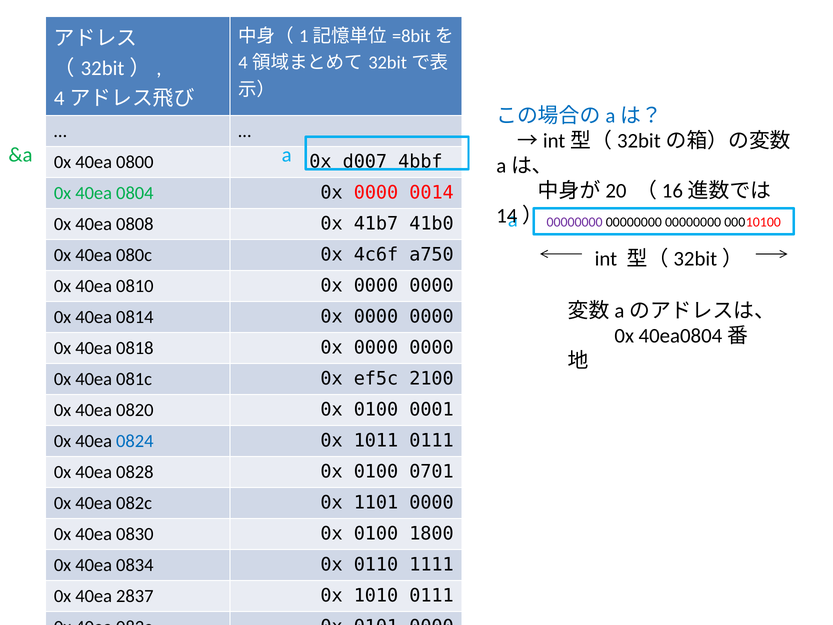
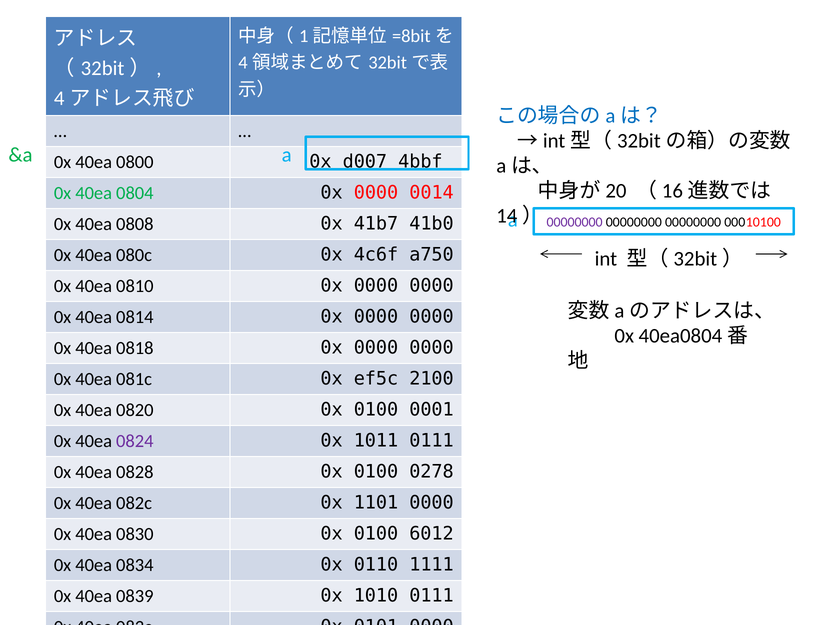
0824 colour: blue -> purple (135, 441)
0701: 0701 -> 0278 (431, 471)
1800: 1800 -> 6012 (431, 533)
2837: 2837 -> 0839 (135, 596)
